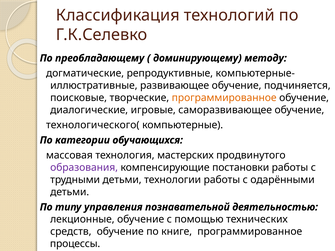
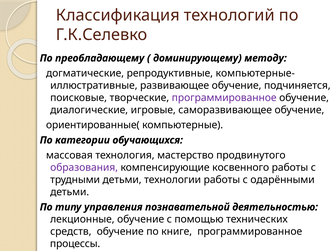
программированное colour: orange -> purple (224, 98)
технологического(: технологического( -> ориентированные( (93, 125)
мастерских: мастерских -> мастерство (185, 155)
постановки: постановки -> косвенного (241, 168)
